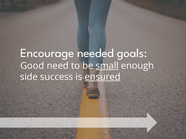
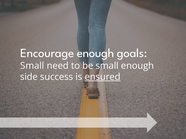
Encourage needed: needed -> enough (95, 53)
Good: Good -> Small (32, 66)
small underline: present -> none (107, 66)
